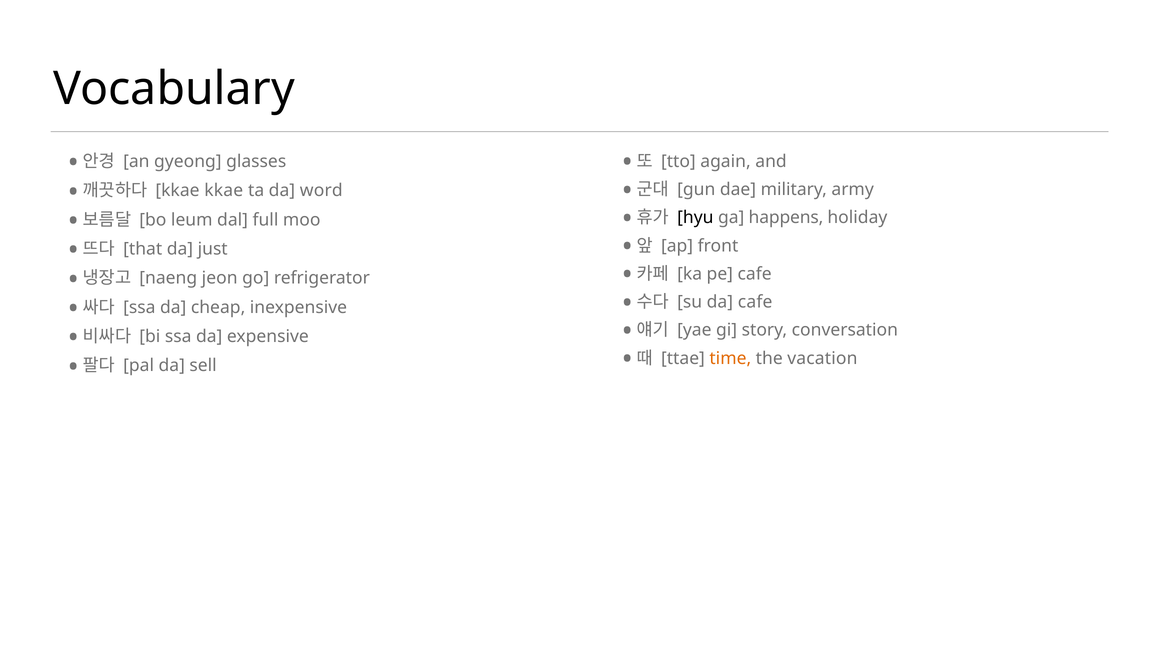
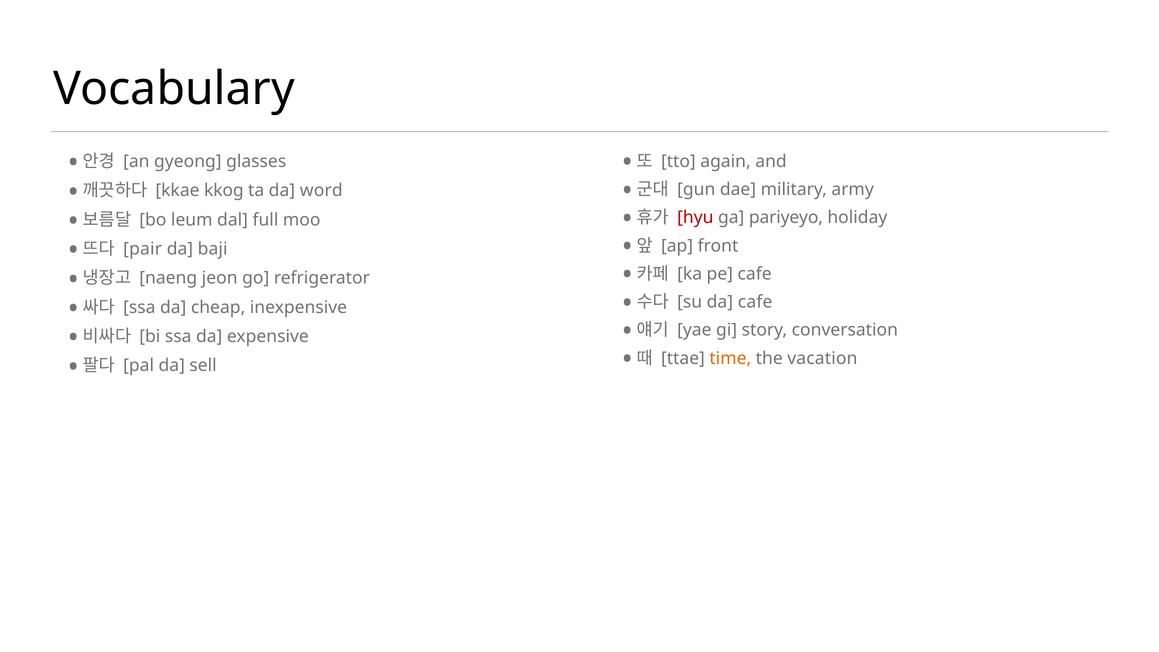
kkae kkae: kkae -> kkog (224, 191)
hyu colour: black -> red (695, 218)
happens: happens -> pariyeyo (786, 218)
that: that -> pair (143, 249)
just: just -> baji (213, 249)
